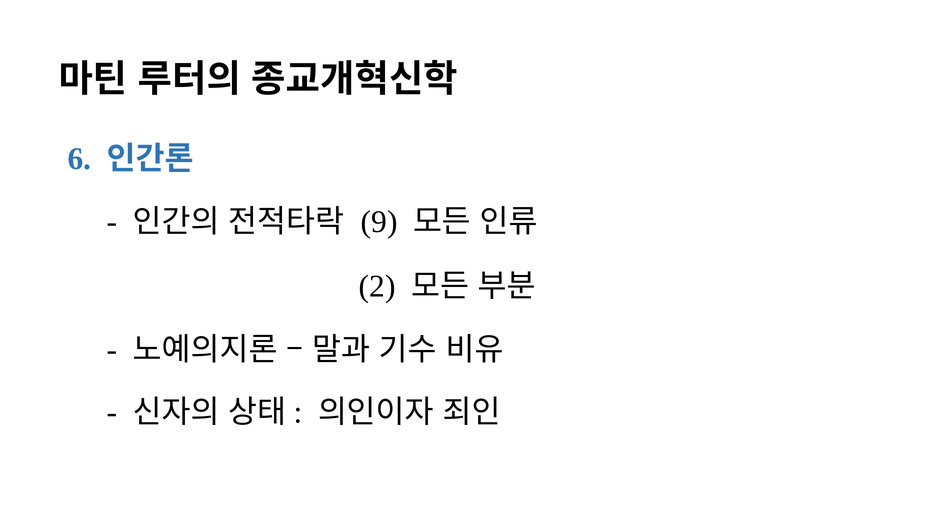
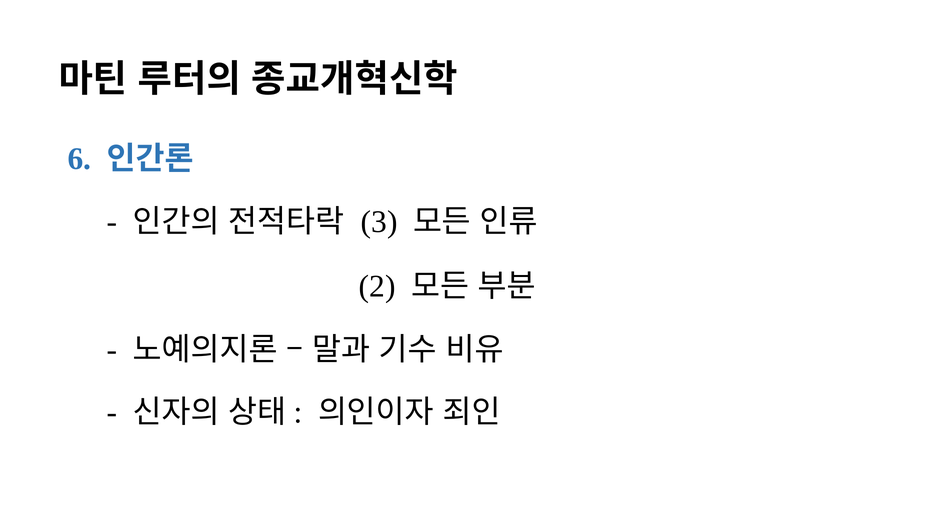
9: 9 -> 3 (379, 222)
